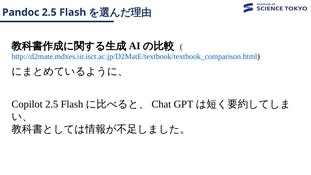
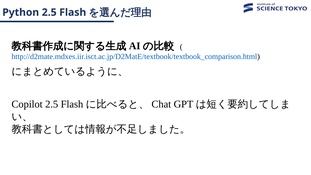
Pandoc: Pandoc -> Python (21, 12)
